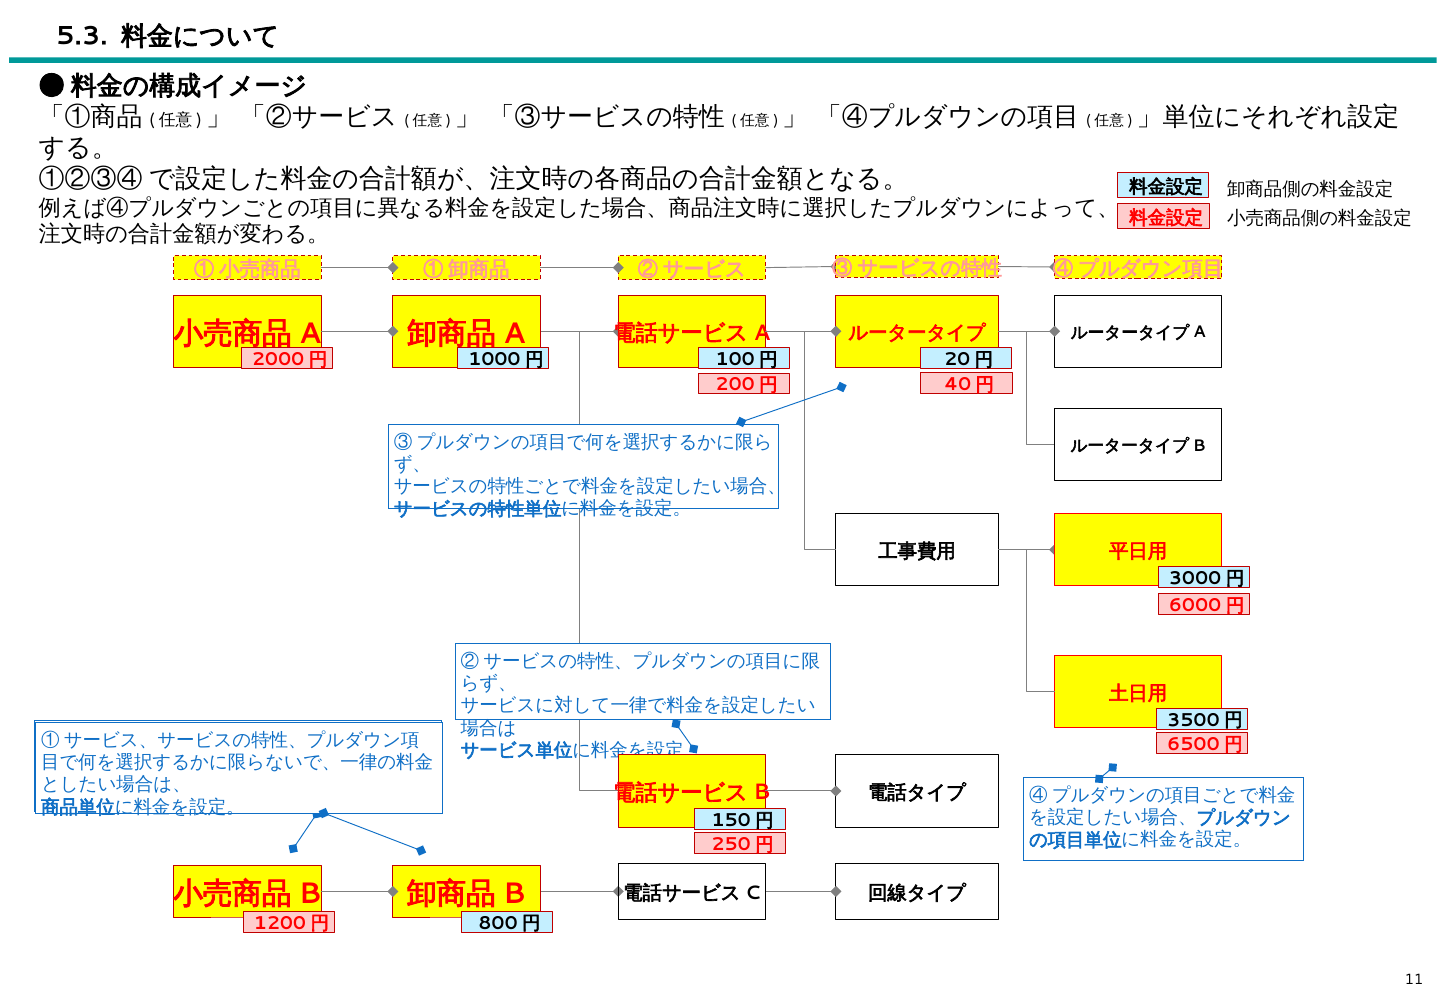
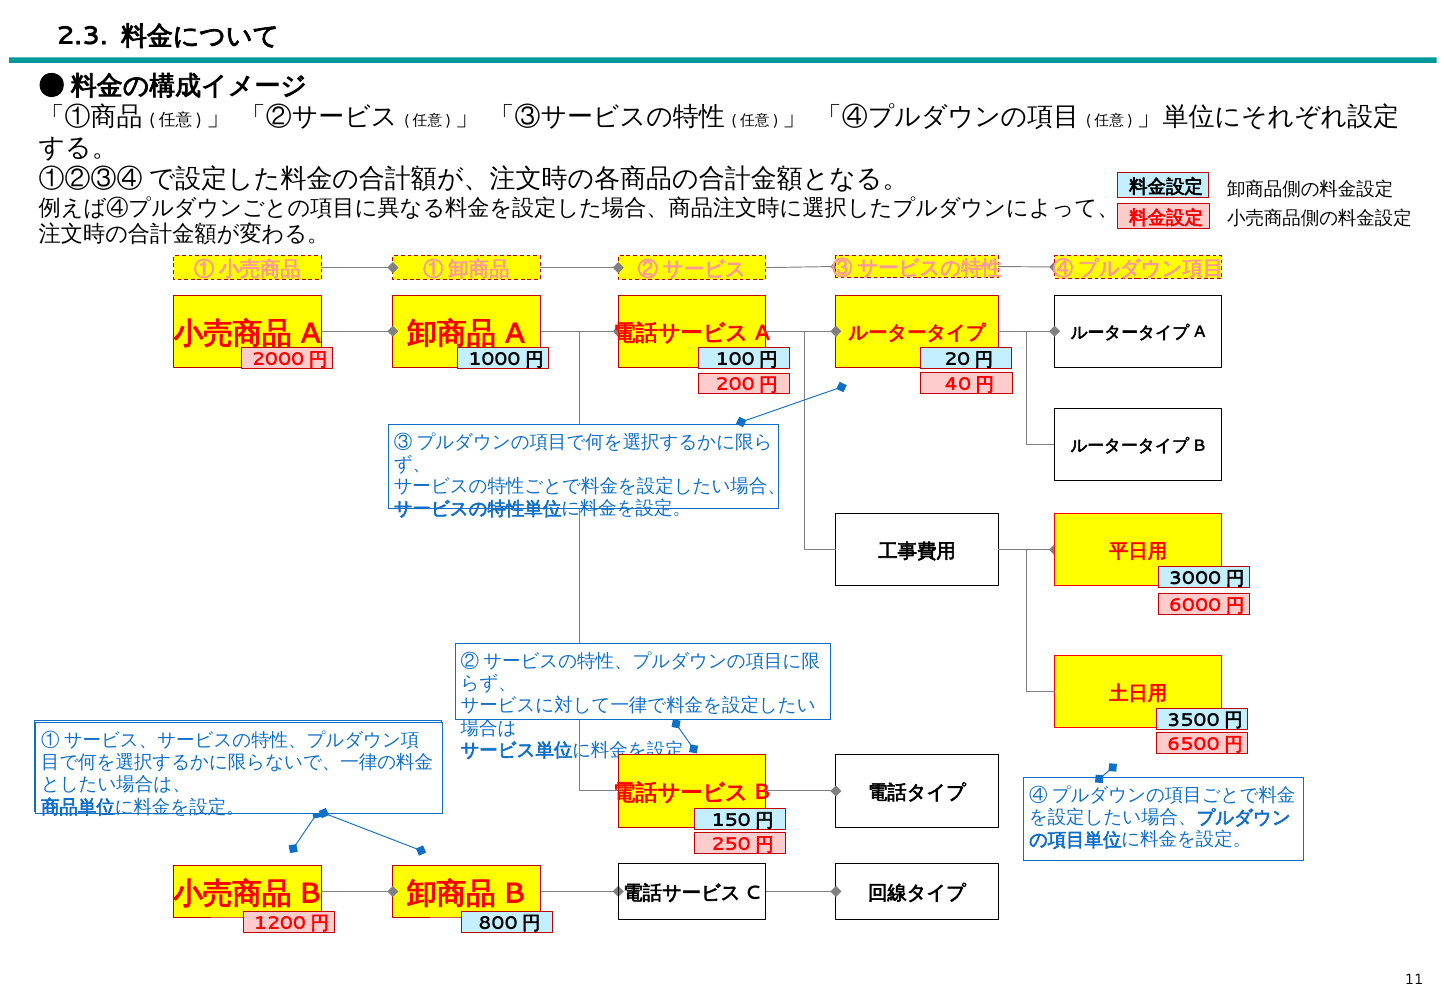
5.3: 5.3 -> 2.3 (82, 36)
